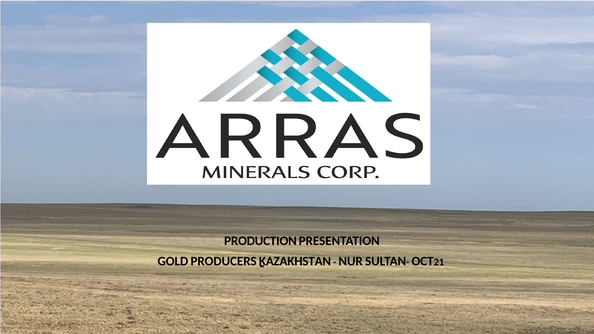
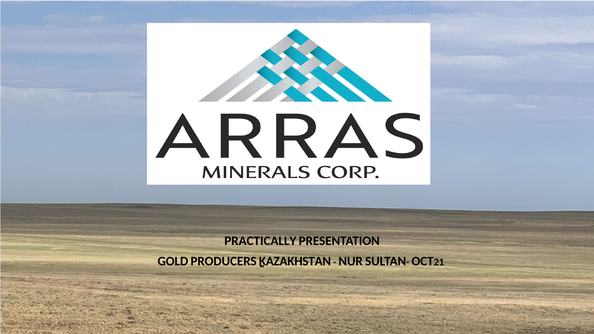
PRODUCTION: PRODUCTION -> PRACTICALLY (260, 241)
